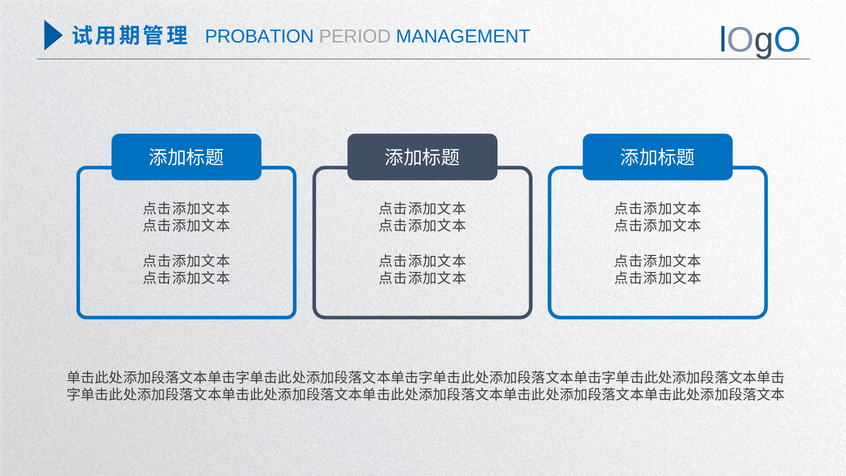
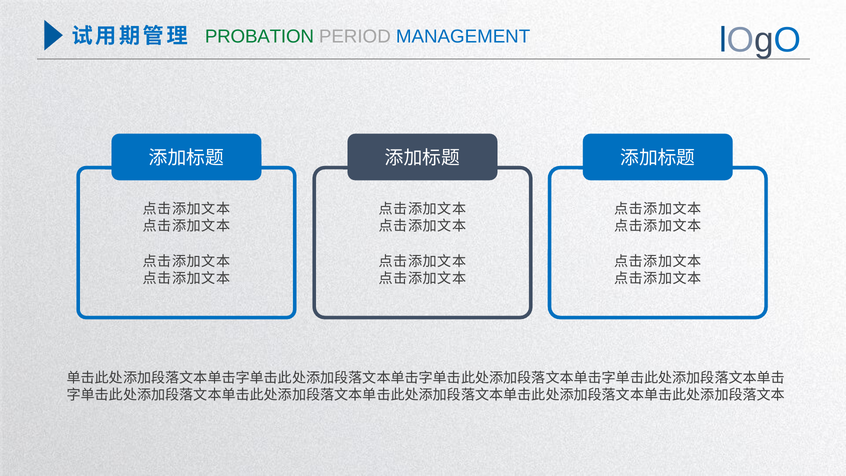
PROBATION colour: blue -> green (259, 36)
